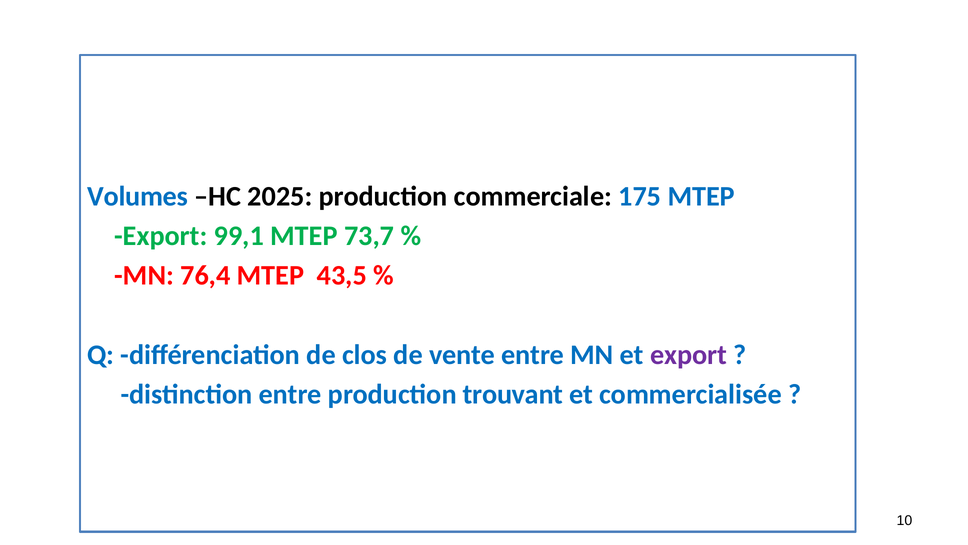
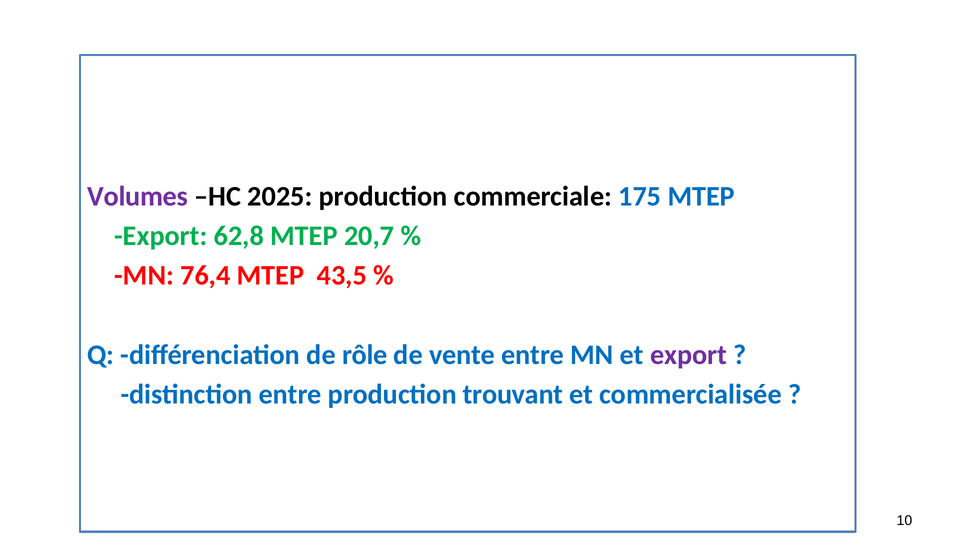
Volumes colour: blue -> purple (138, 196)
99,1: 99,1 -> 62,8 (239, 236)
73,7: 73,7 -> 20,7 (369, 236)
clos: clos -> rôle (365, 354)
